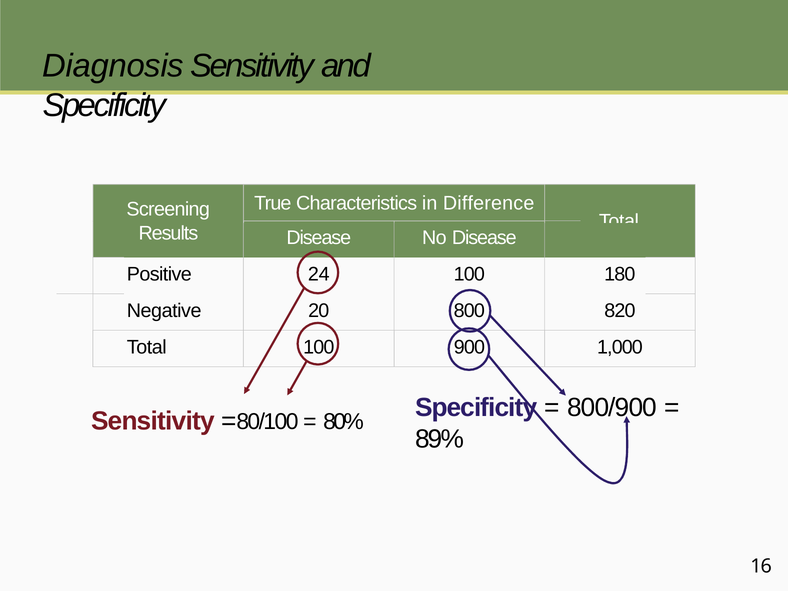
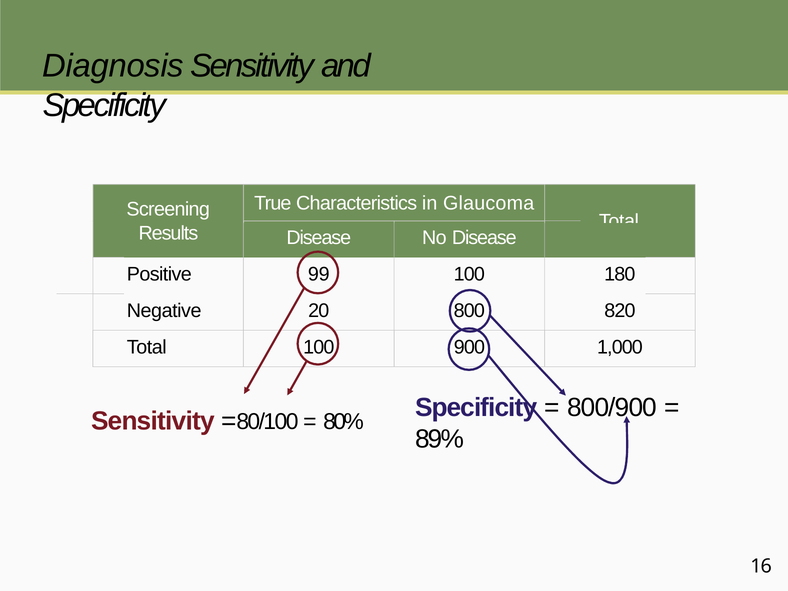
Difference: Difference -> Glaucoma (489, 203)
24: 24 -> 99 (319, 274)
